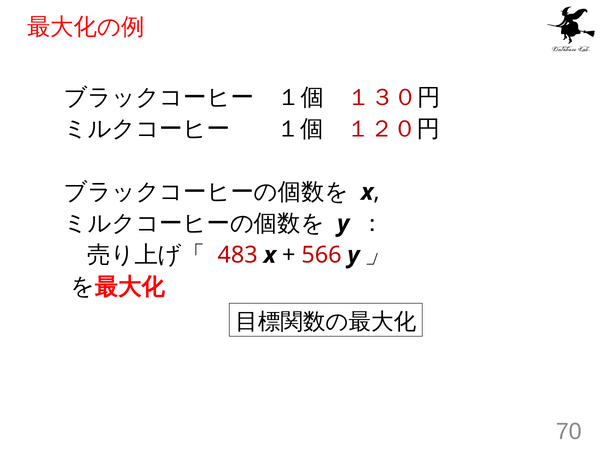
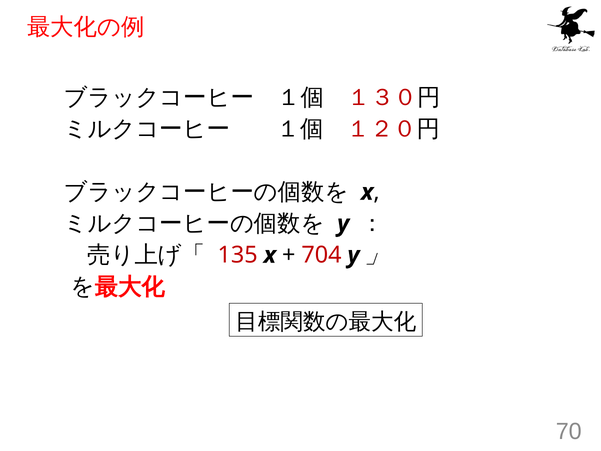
483: 483 -> 135 (238, 255)
566: 566 -> 704 (321, 255)
